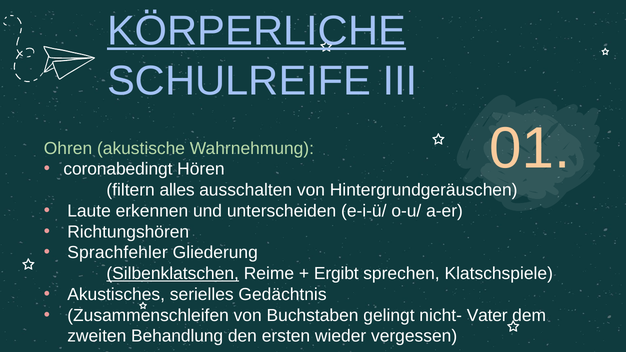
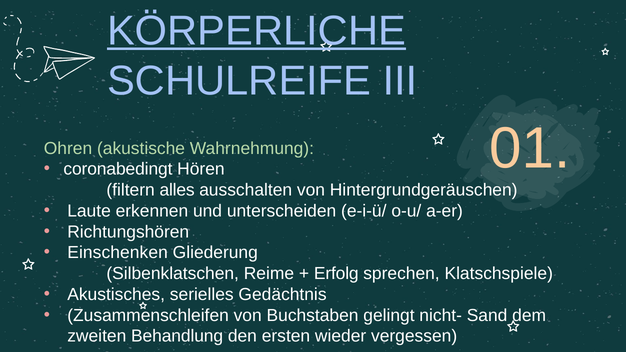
Sprachfehler: Sprachfehler -> Einschenken (118, 253)
Silbenklatschen underline: present -> none (173, 274)
Ergibt: Ergibt -> Erfolg (336, 274)
Vater: Vater -> Sand (487, 315)
